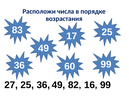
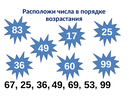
27: 27 -> 67 (11, 85)
82: 82 -> 69 (73, 85)
16: 16 -> 53 (90, 85)
